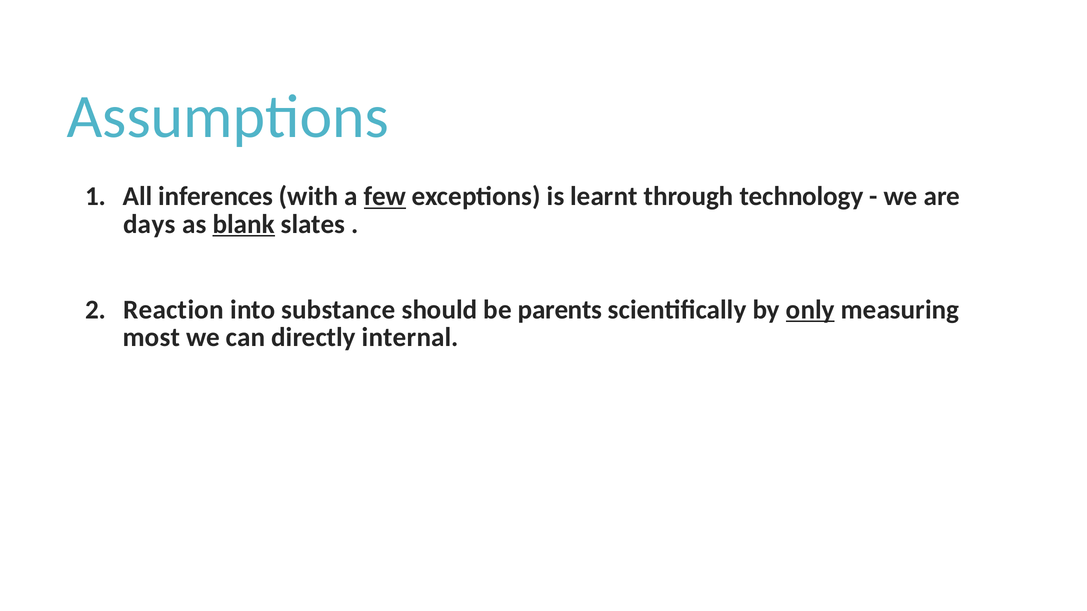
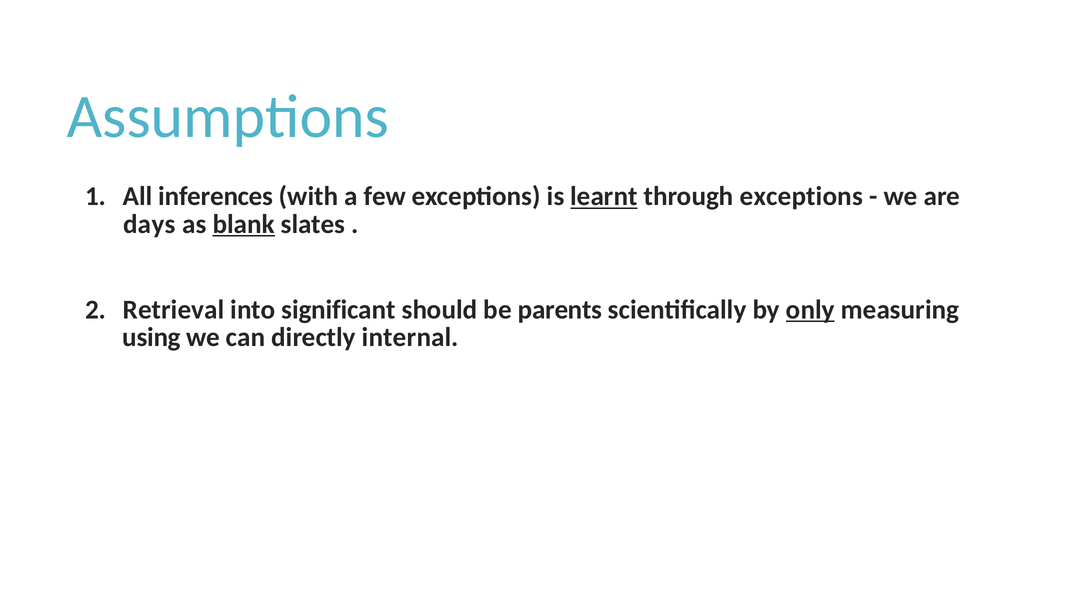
few underline: present -> none (385, 197)
learnt underline: none -> present (604, 197)
through technology: technology -> exceptions (801, 197)
Reaction: Reaction -> Retrieval (174, 310)
substance: substance -> significant (338, 310)
most: most -> using (152, 338)
